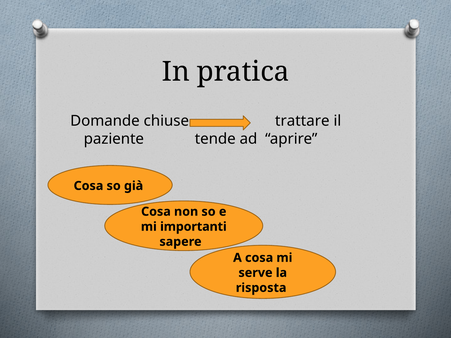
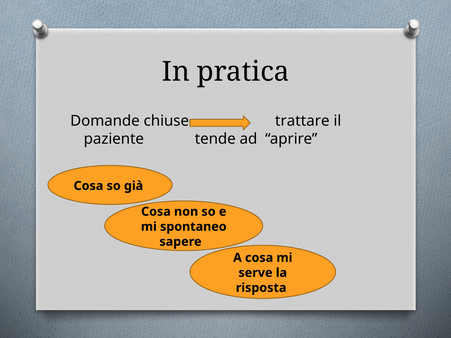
importanti: importanti -> spontaneo (193, 227)
